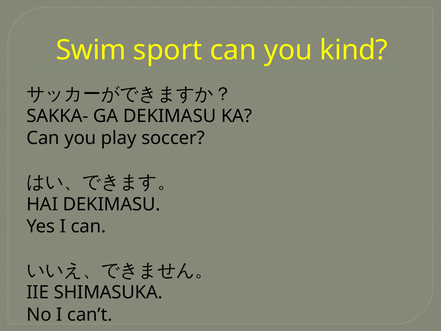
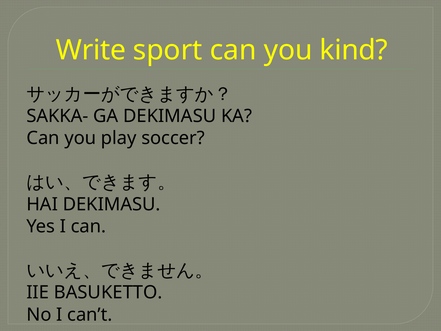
Swim: Swim -> Write (91, 50)
SHIMASUKA: SHIMASUKA -> BASUKETTO (108, 292)
